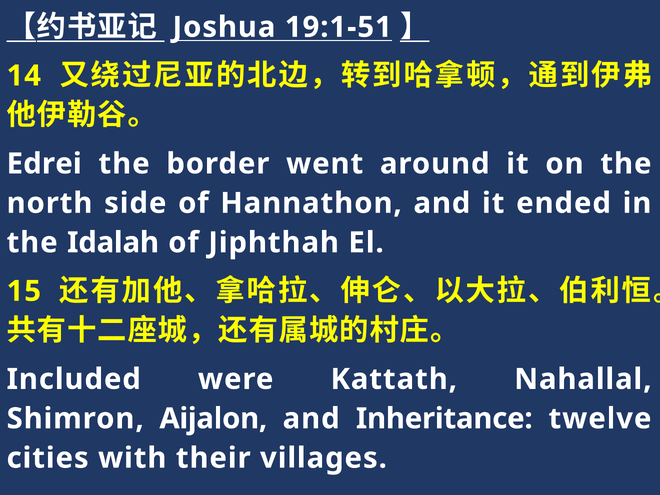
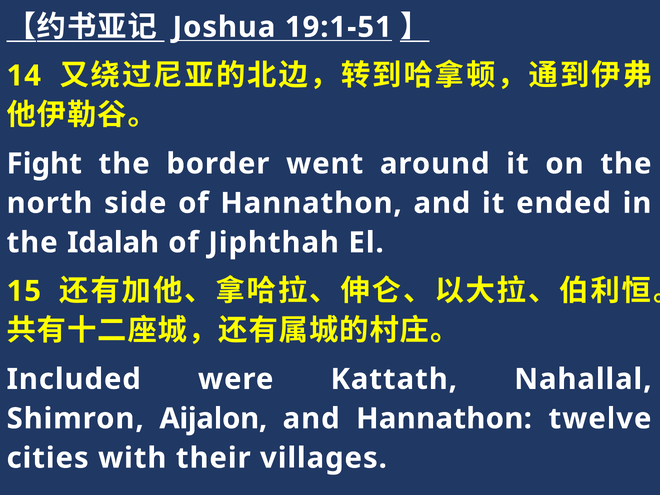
Edrei: Edrei -> Fight (44, 164)
and Inheritance: Inheritance -> Hannathon (444, 419)
